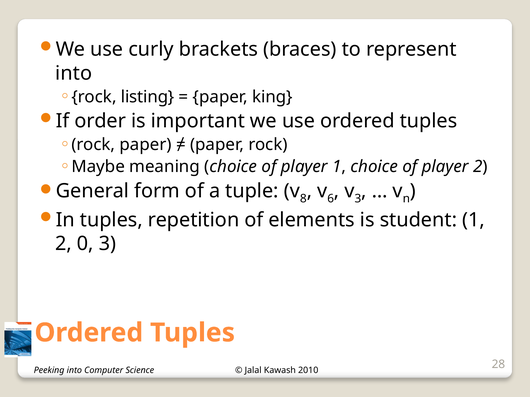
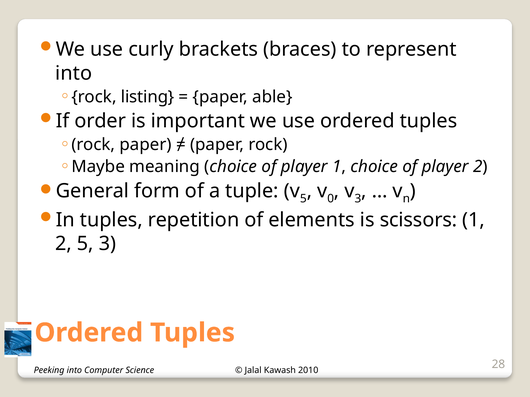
king: king -> able (272, 97)
8: 8 -> 5 (303, 199)
6: 6 -> 0 (331, 199)
student: student -> scissors (418, 220)
2 0: 0 -> 5 (85, 244)
